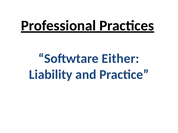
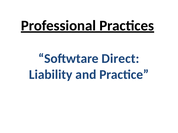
Either: Either -> Direct (120, 59)
